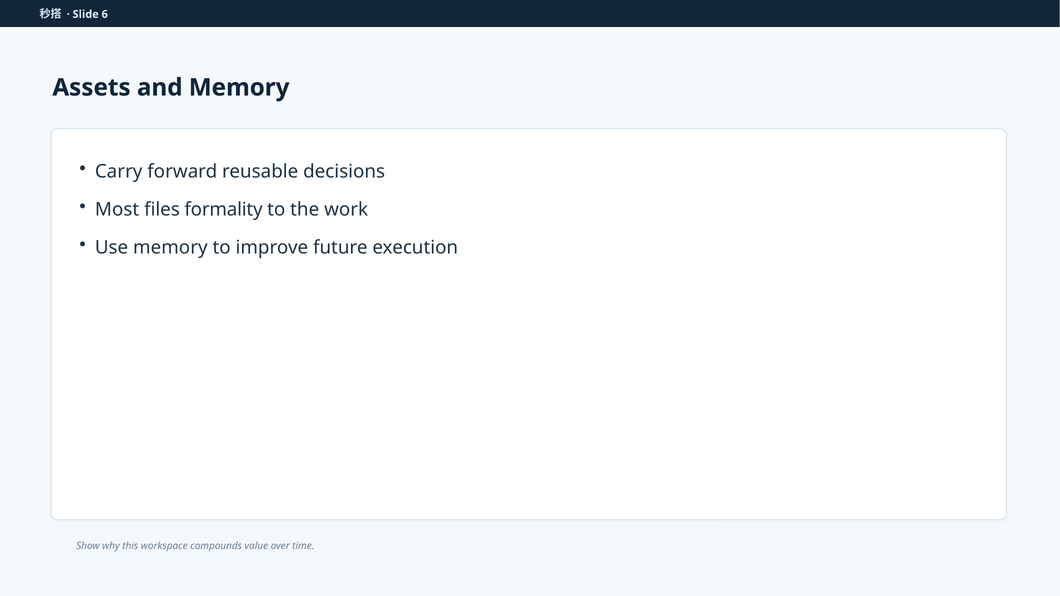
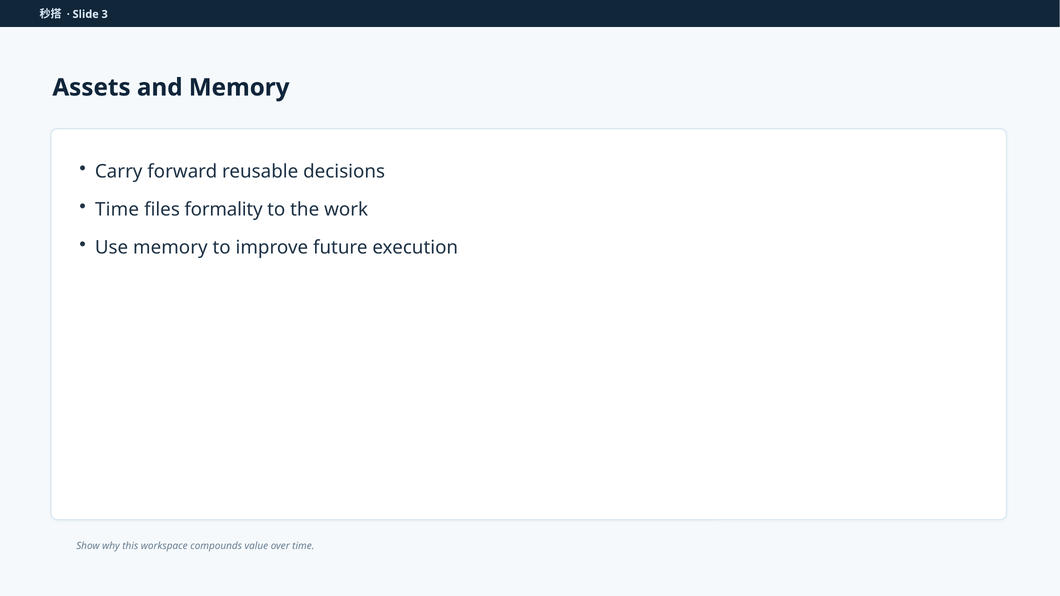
6: 6 -> 3 (105, 14)
Most: Most -> Time (117, 210)
